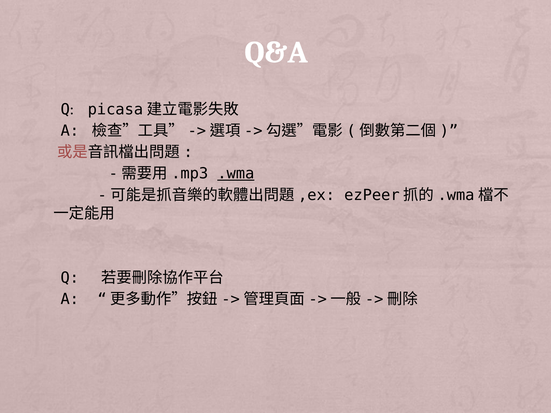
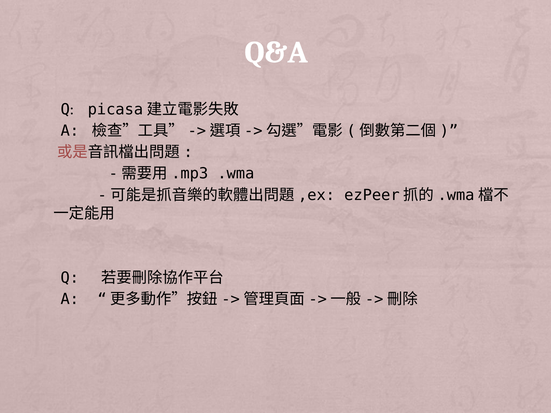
.wma underline: present -> none (236, 174)
